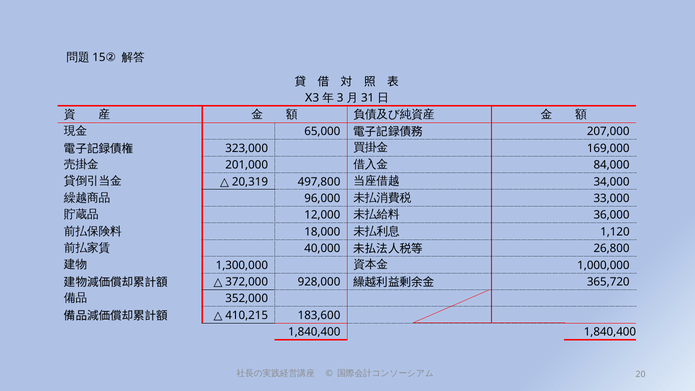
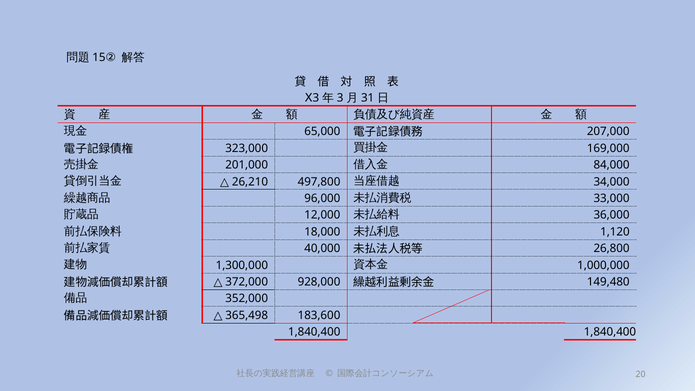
20,319: 20,319 -> 26,210 (250, 182)
365,720: 365,720 -> 149,480 (608, 282)
410,215: 410,215 -> 365,498 (247, 315)
